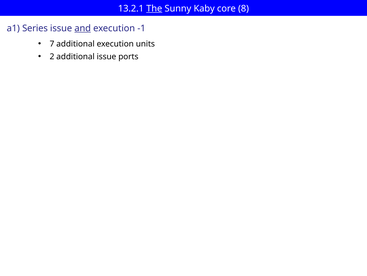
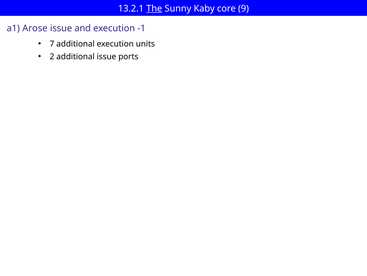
8: 8 -> 9 (244, 9)
Series: Series -> Arose (35, 28)
and underline: present -> none (83, 28)
